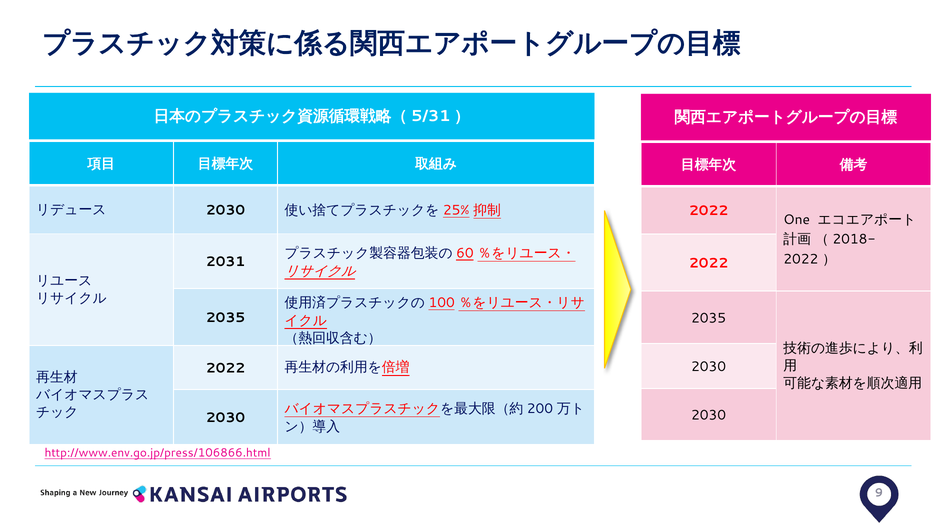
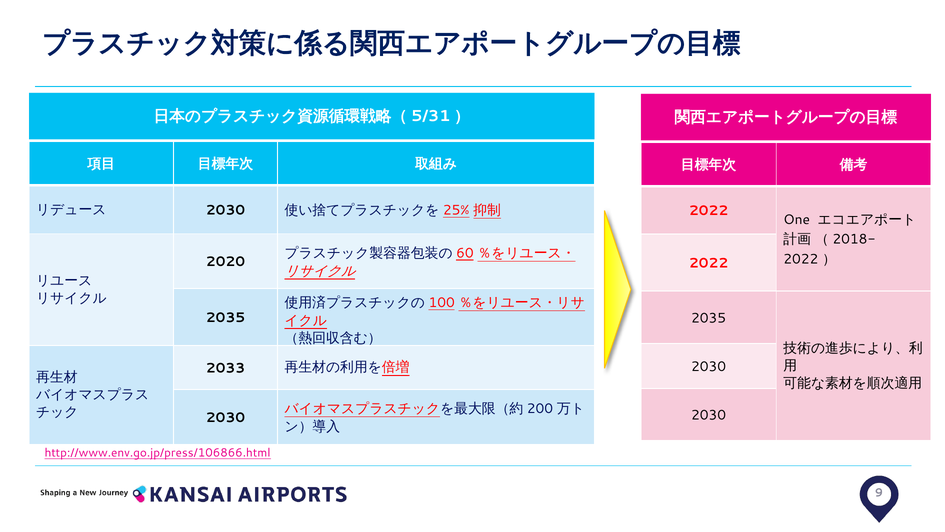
2031: 2031 -> 2020 (225, 262)
2022: 2022 -> 2033 (225, 368)
